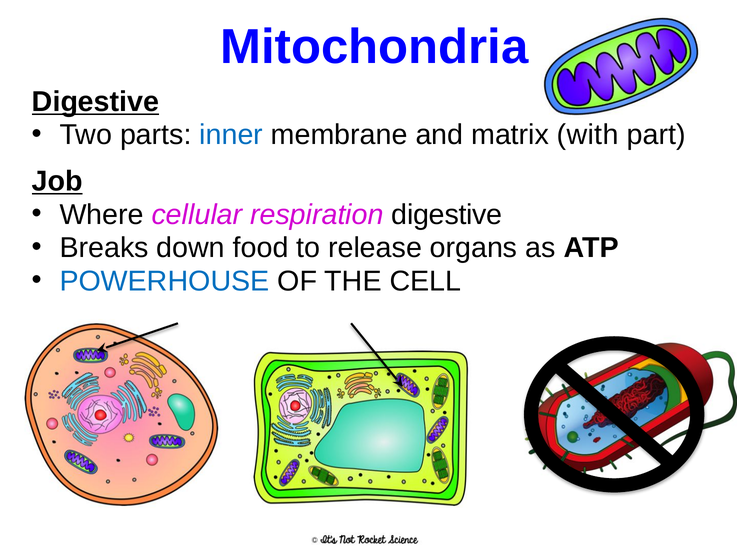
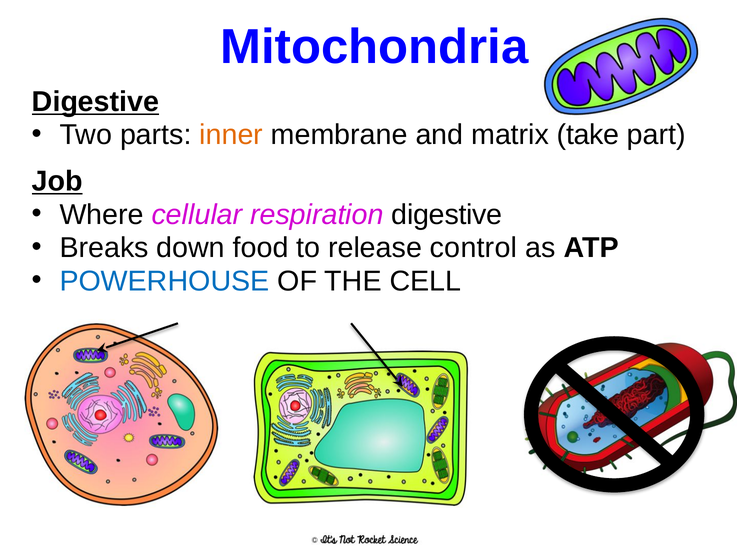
inner colour: blue -> orange (231, 135)
with: with -> take (588, 135)
organs: organs -> control (473, 248)
